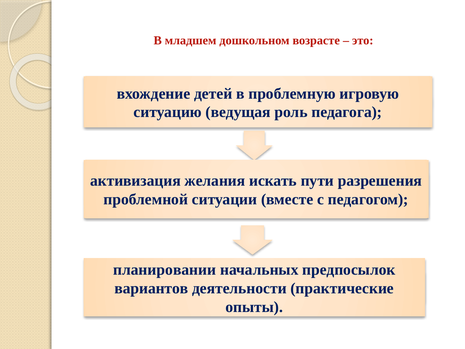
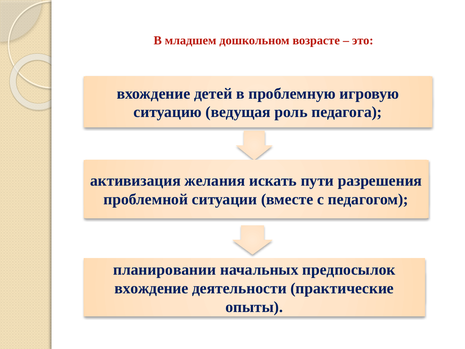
вариантов: вариантов -> вхождение (151, 288)
